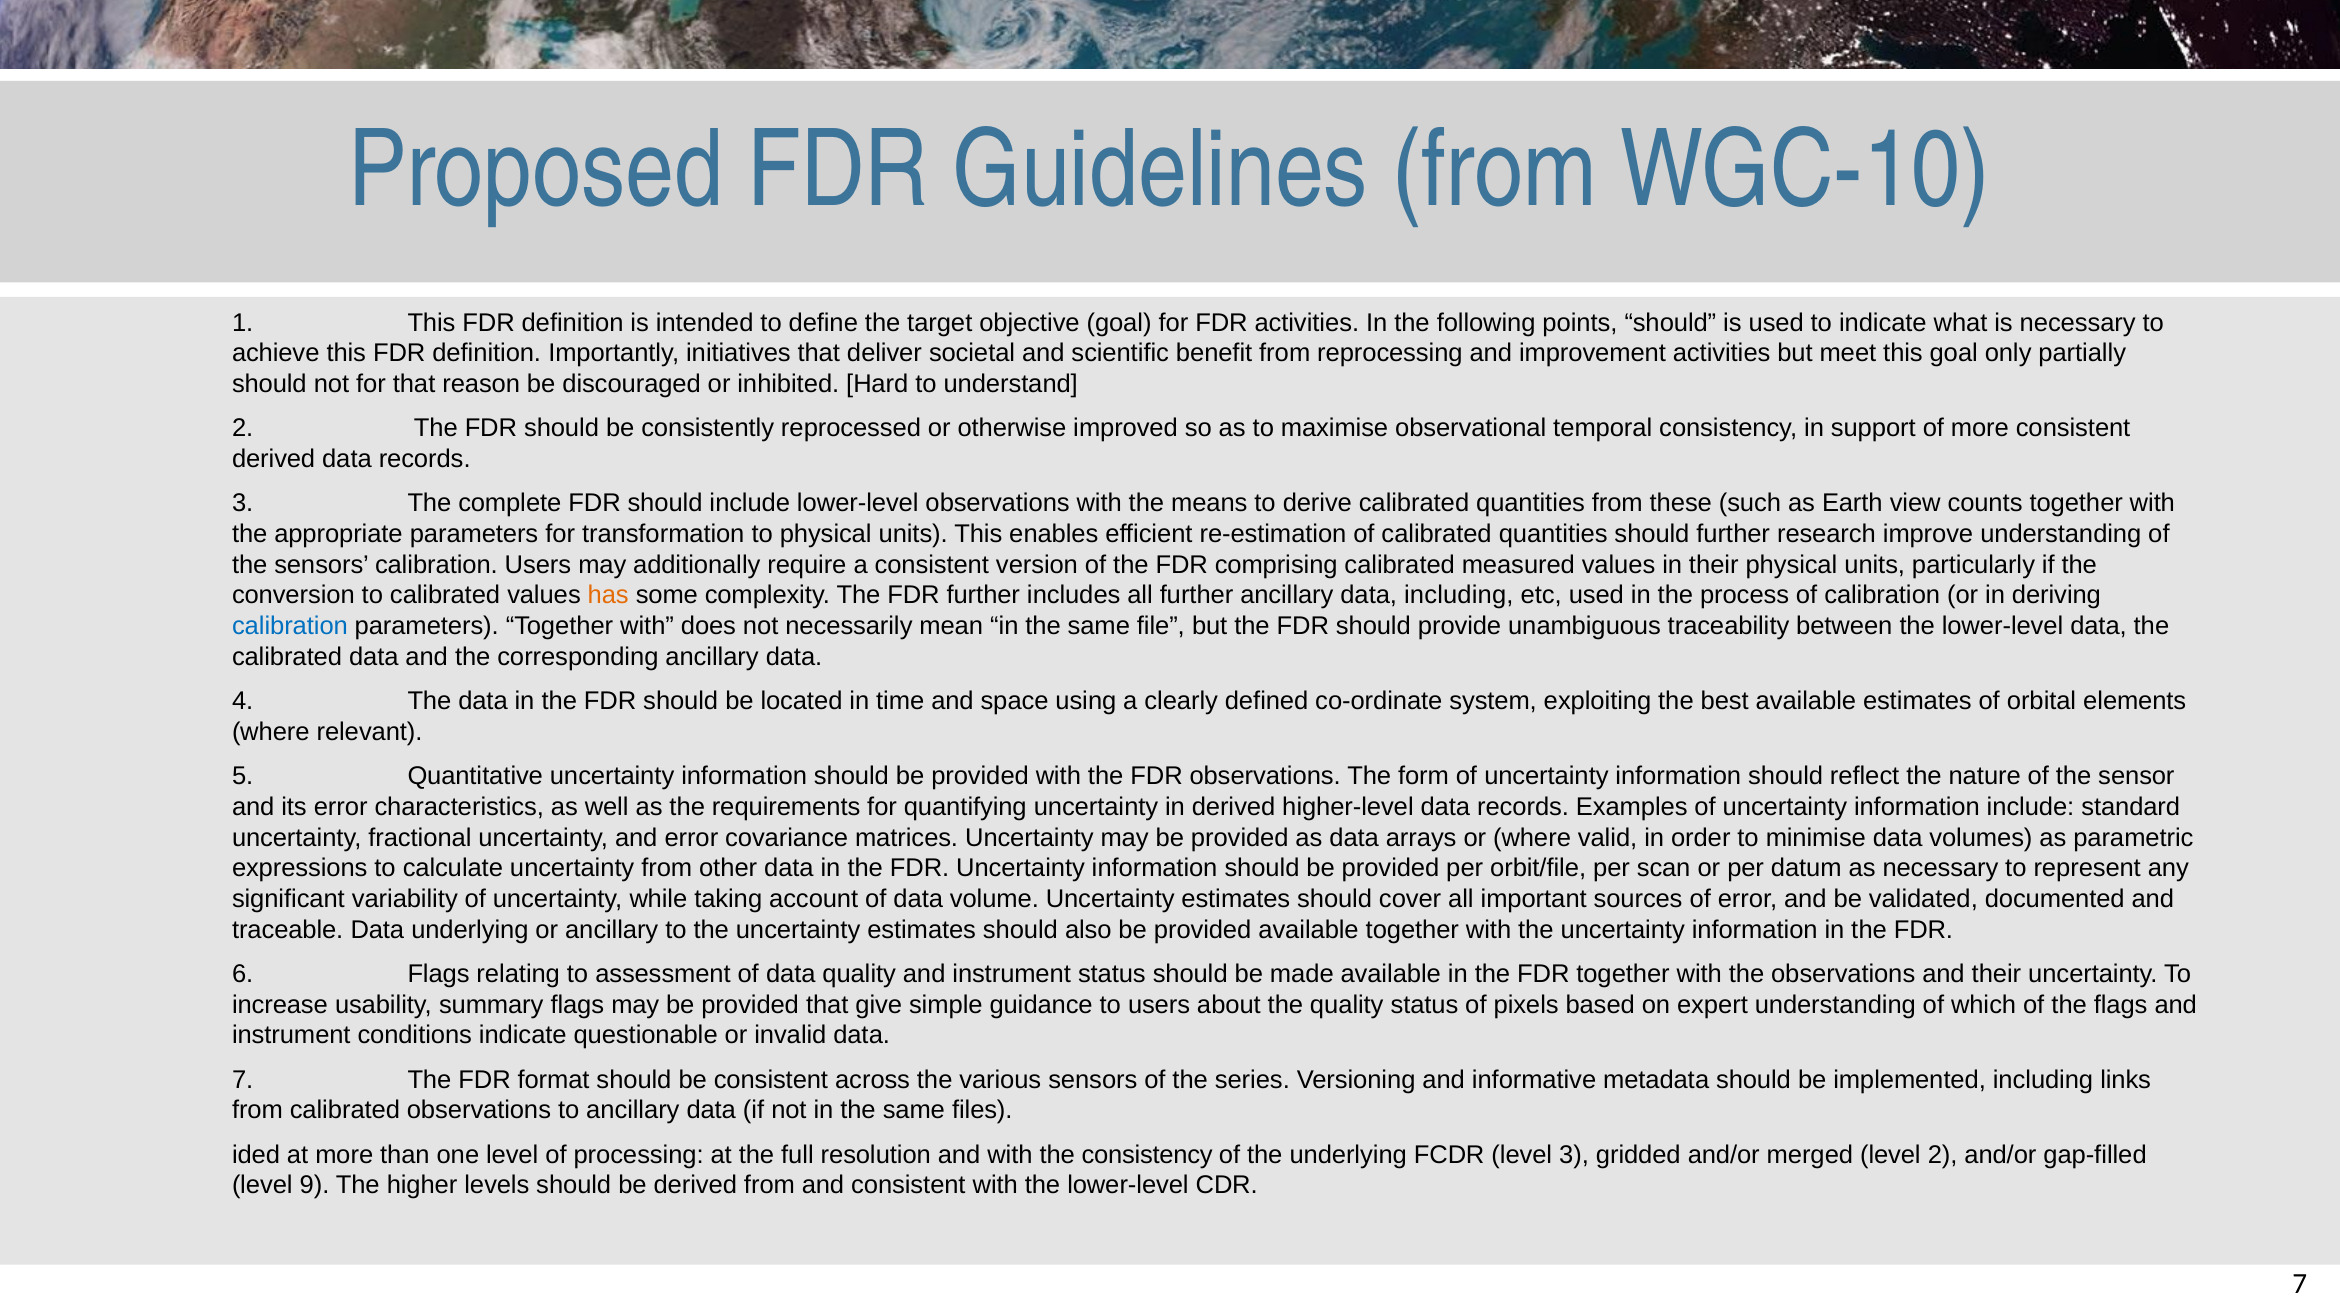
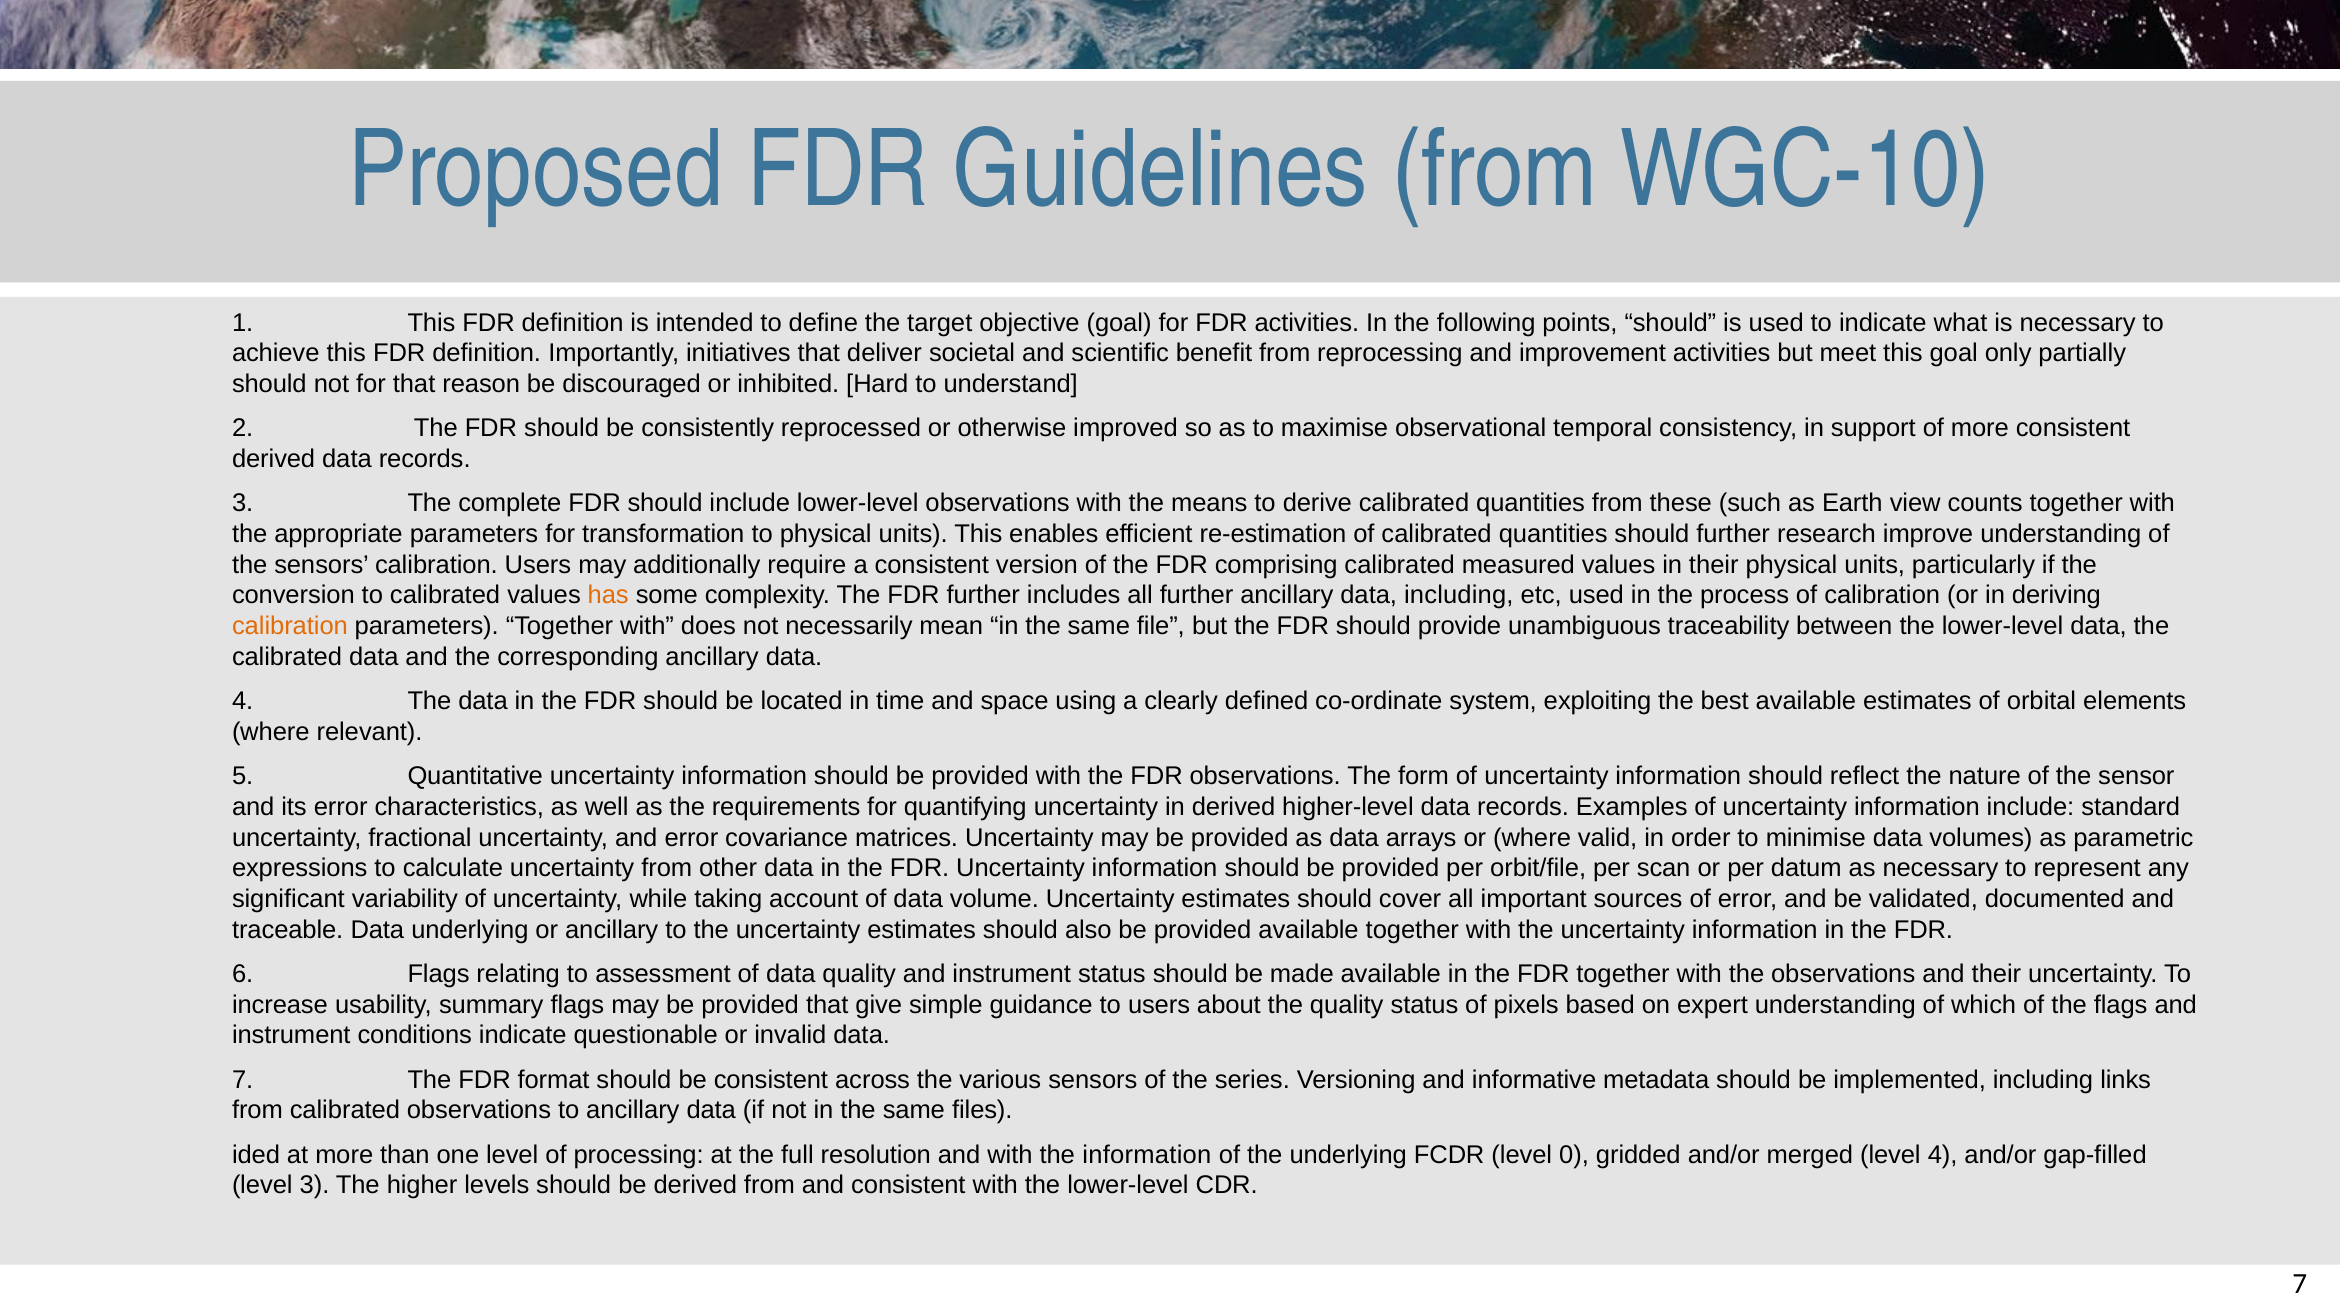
calibration colour: blue -> orange (290, 626)
the consistency: consistency -> information (1147, 1155)
level 3: 3 -> 0 (1574, 1155)
level 2: 2 -> 4 (1943, 1155)
level 9: 9 -> 3 (315, 1186)
